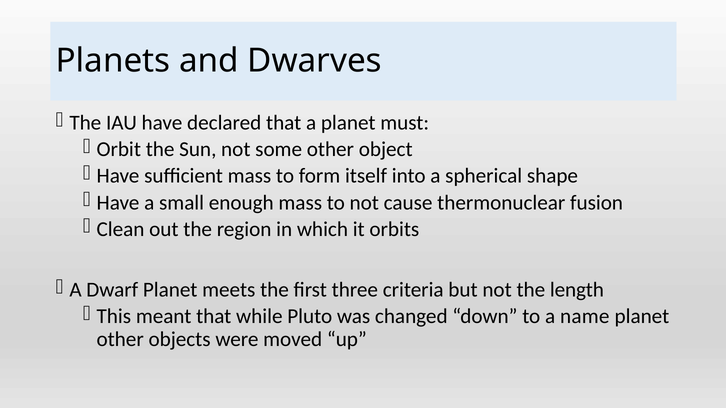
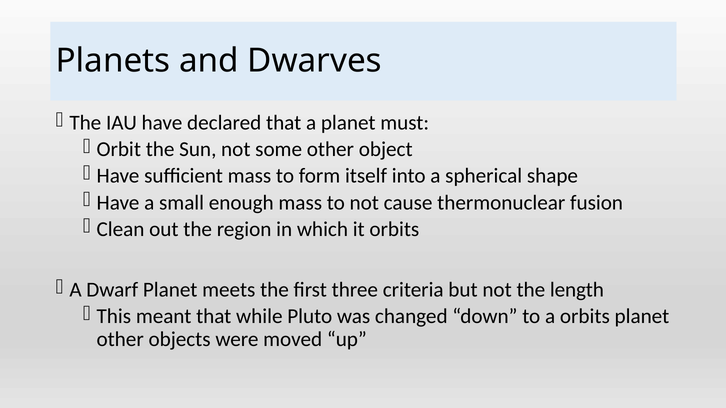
a name: name -> orbits (585, 317)
